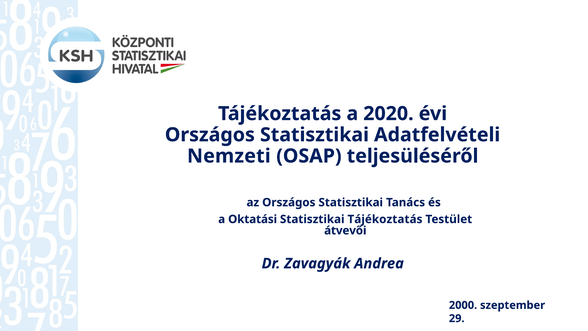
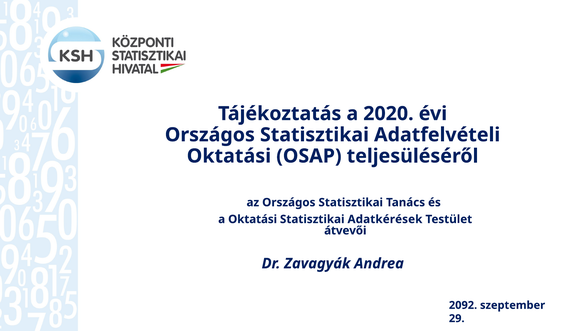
Nemzeti: Nemzeti -> Oktatási (229, 156)
Statisztikai Tájékoztatás: Tájékoztatás -> Adatkérések (385, 219)
2000: 2000 -> 2092 (463, 305)
